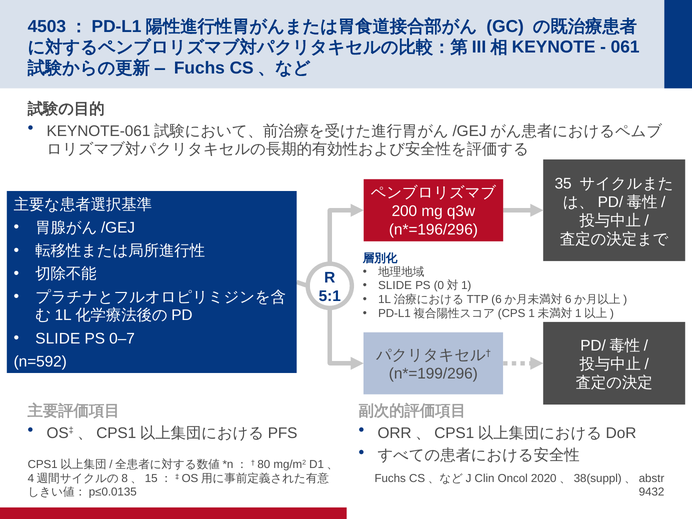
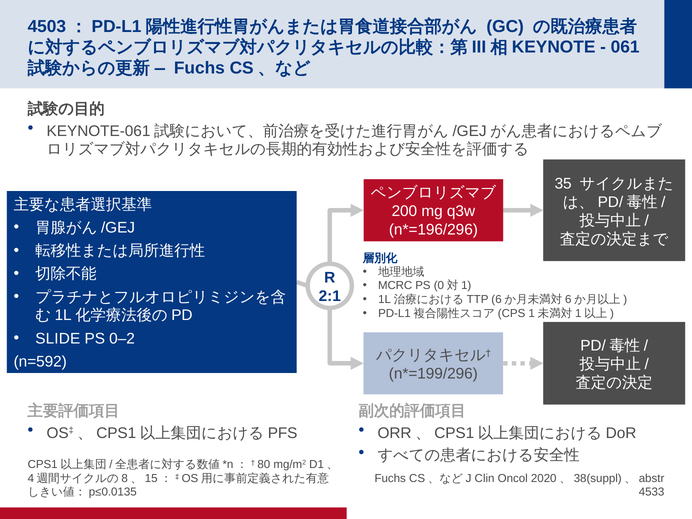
SLIDE: SLIDE -> MCRC (395, 286)
5:1: 5:1 -> 2:1 (330, 296)
0–7: 0–7 -> 0–2 (122, 338)
9432: 9432 -> 4533 (652, 492)
